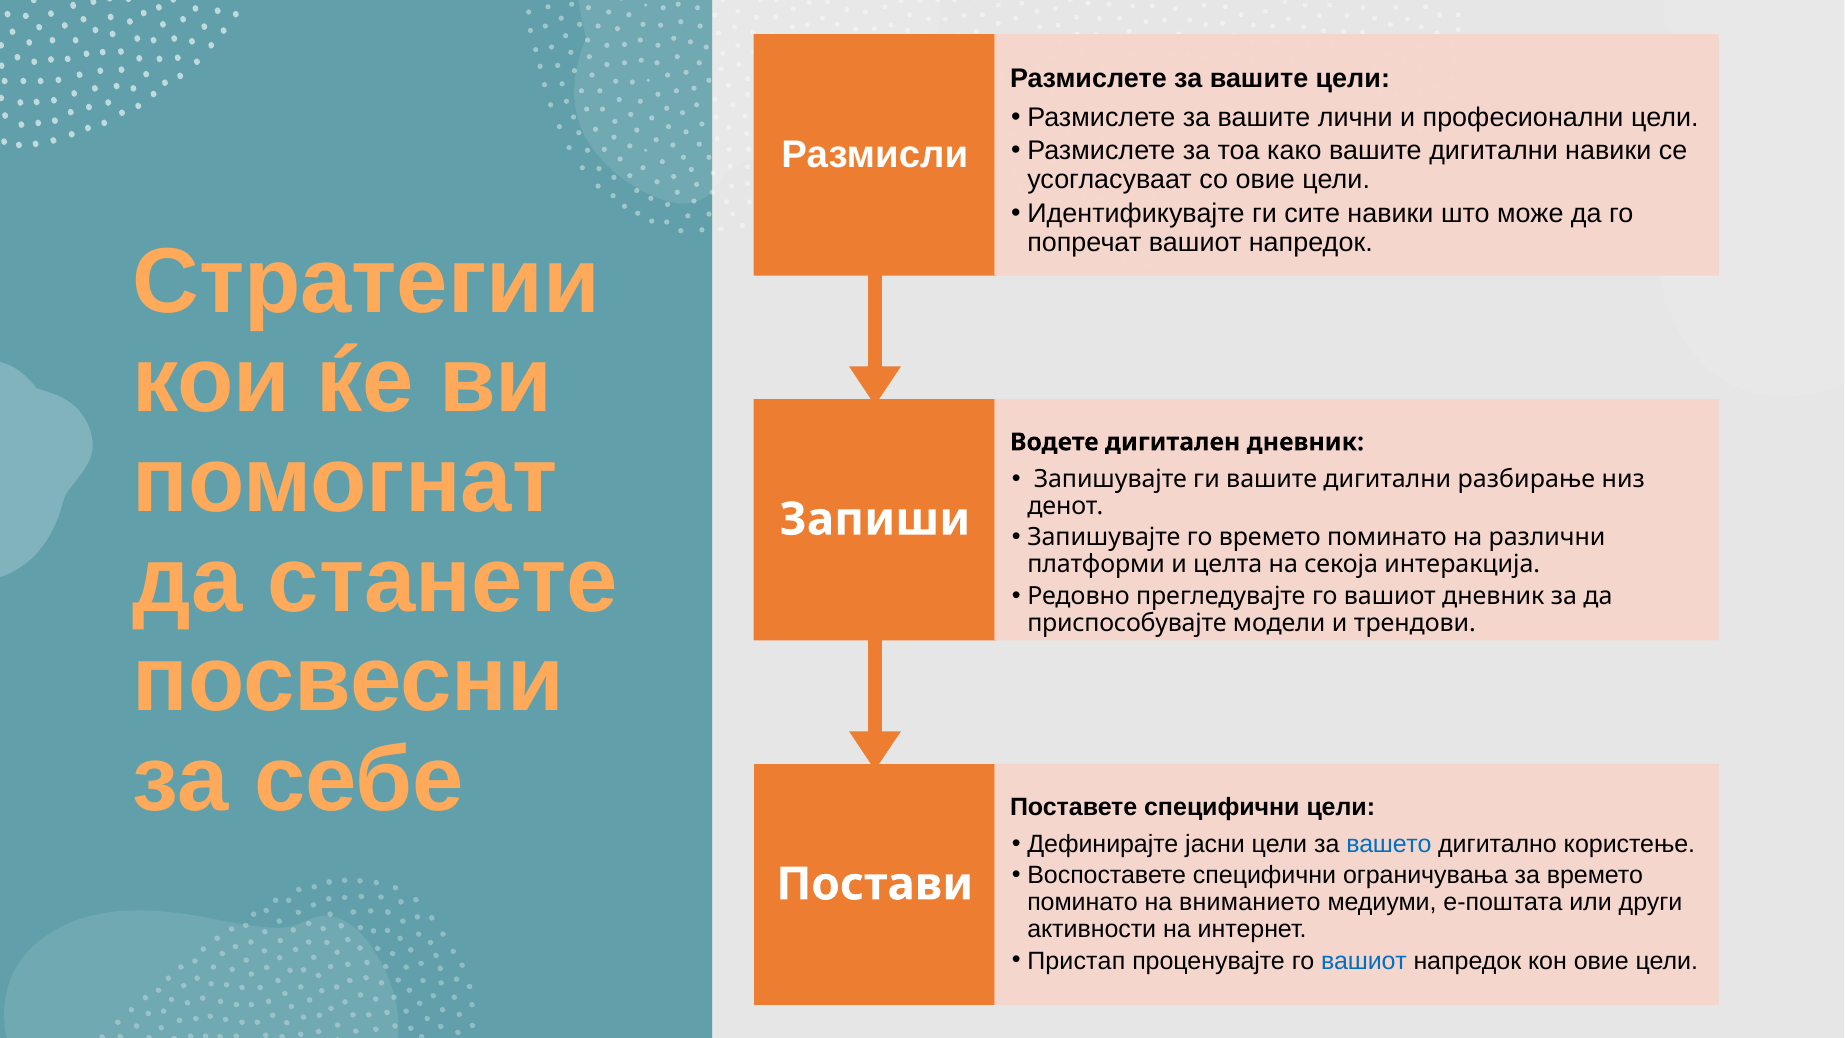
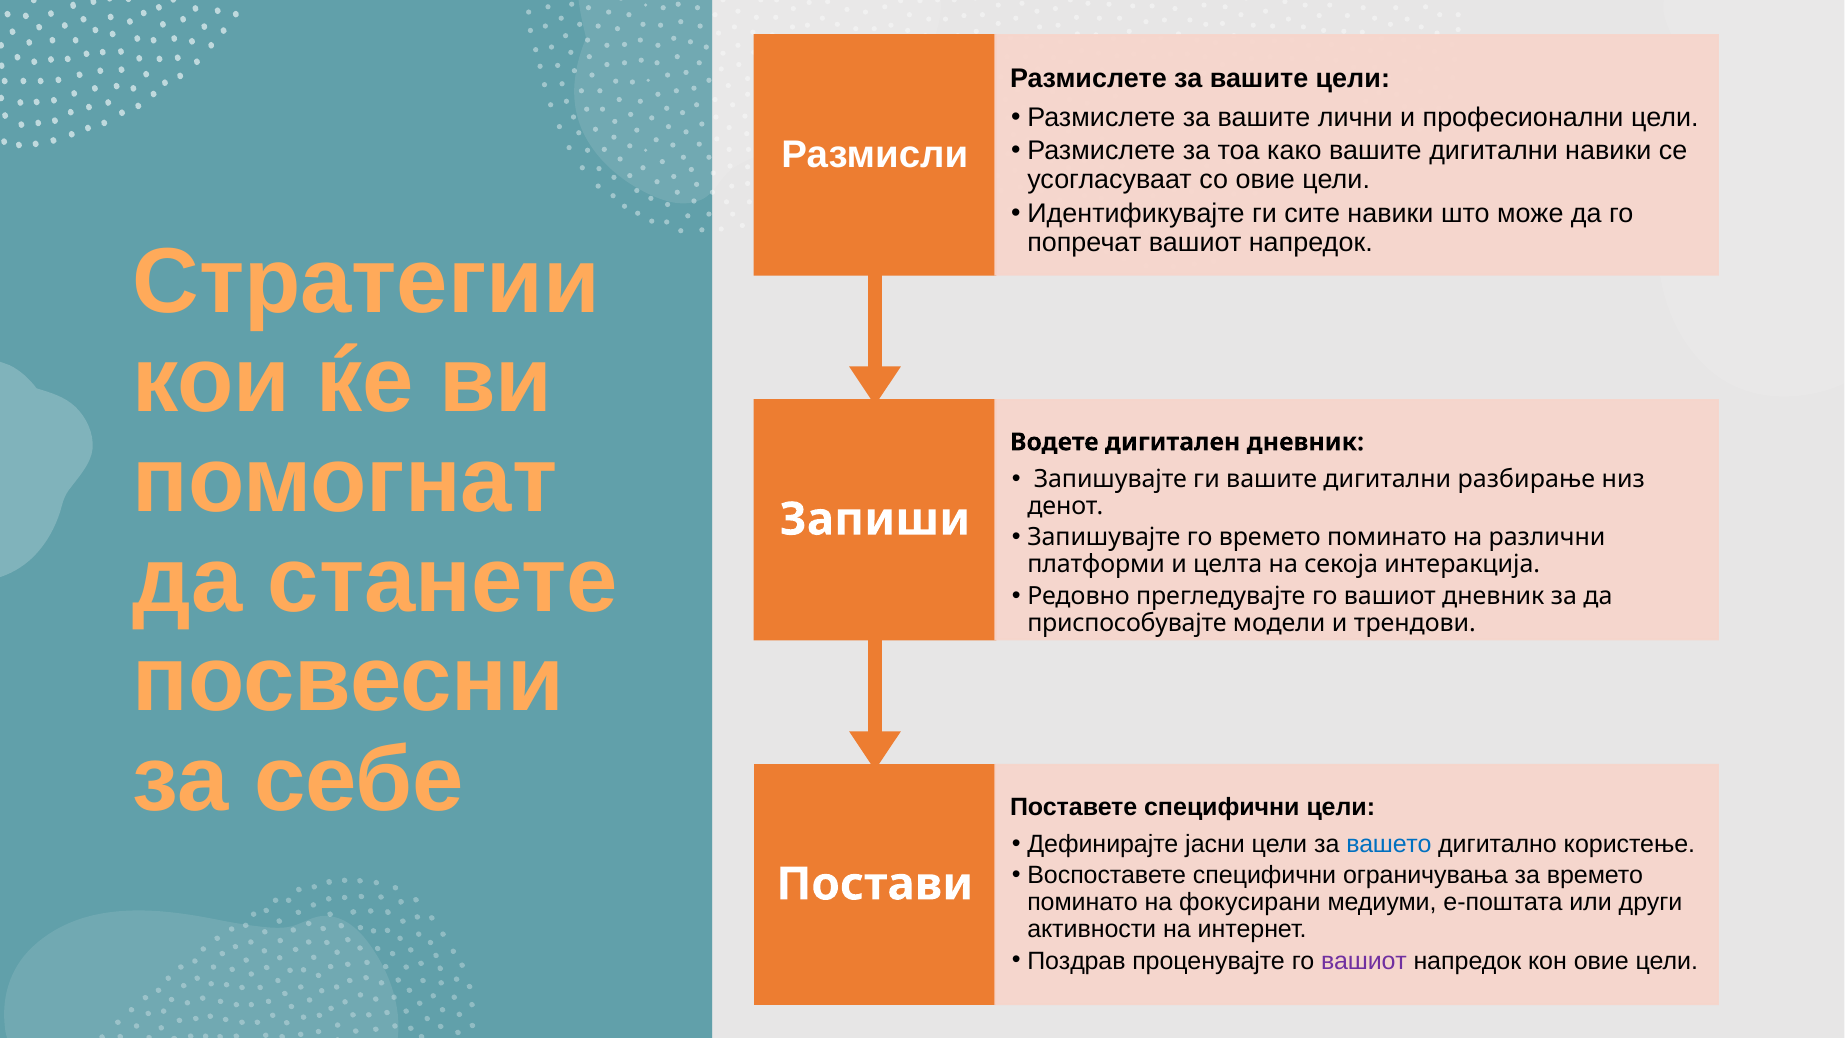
вниманието: вниманието -> фокусирани (1250, 902)
Пристап: Пристап -> Поздрав (1076, 961)
вашиот colour: blue -> purple (1364, 961)
